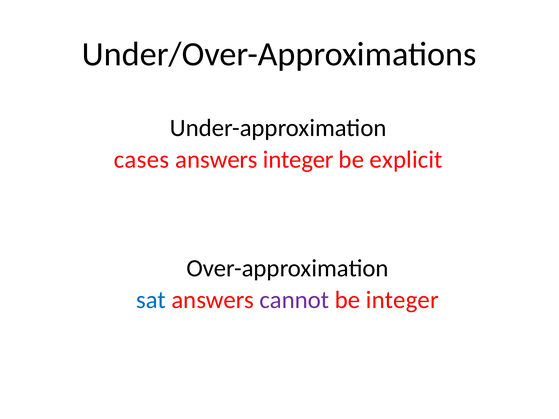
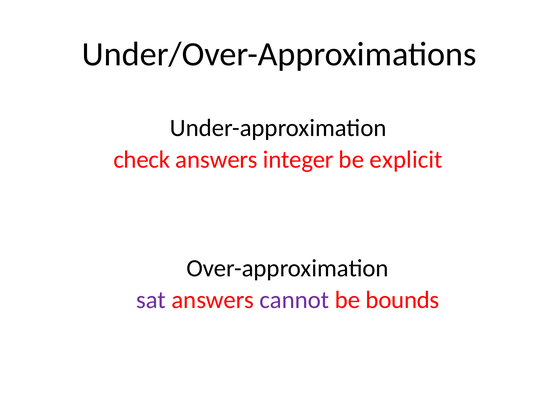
cases: cases -> check (142, 160)
sat colour: blue -> purple (151, 300)
be integer: integer -> bounds (402, 300)
